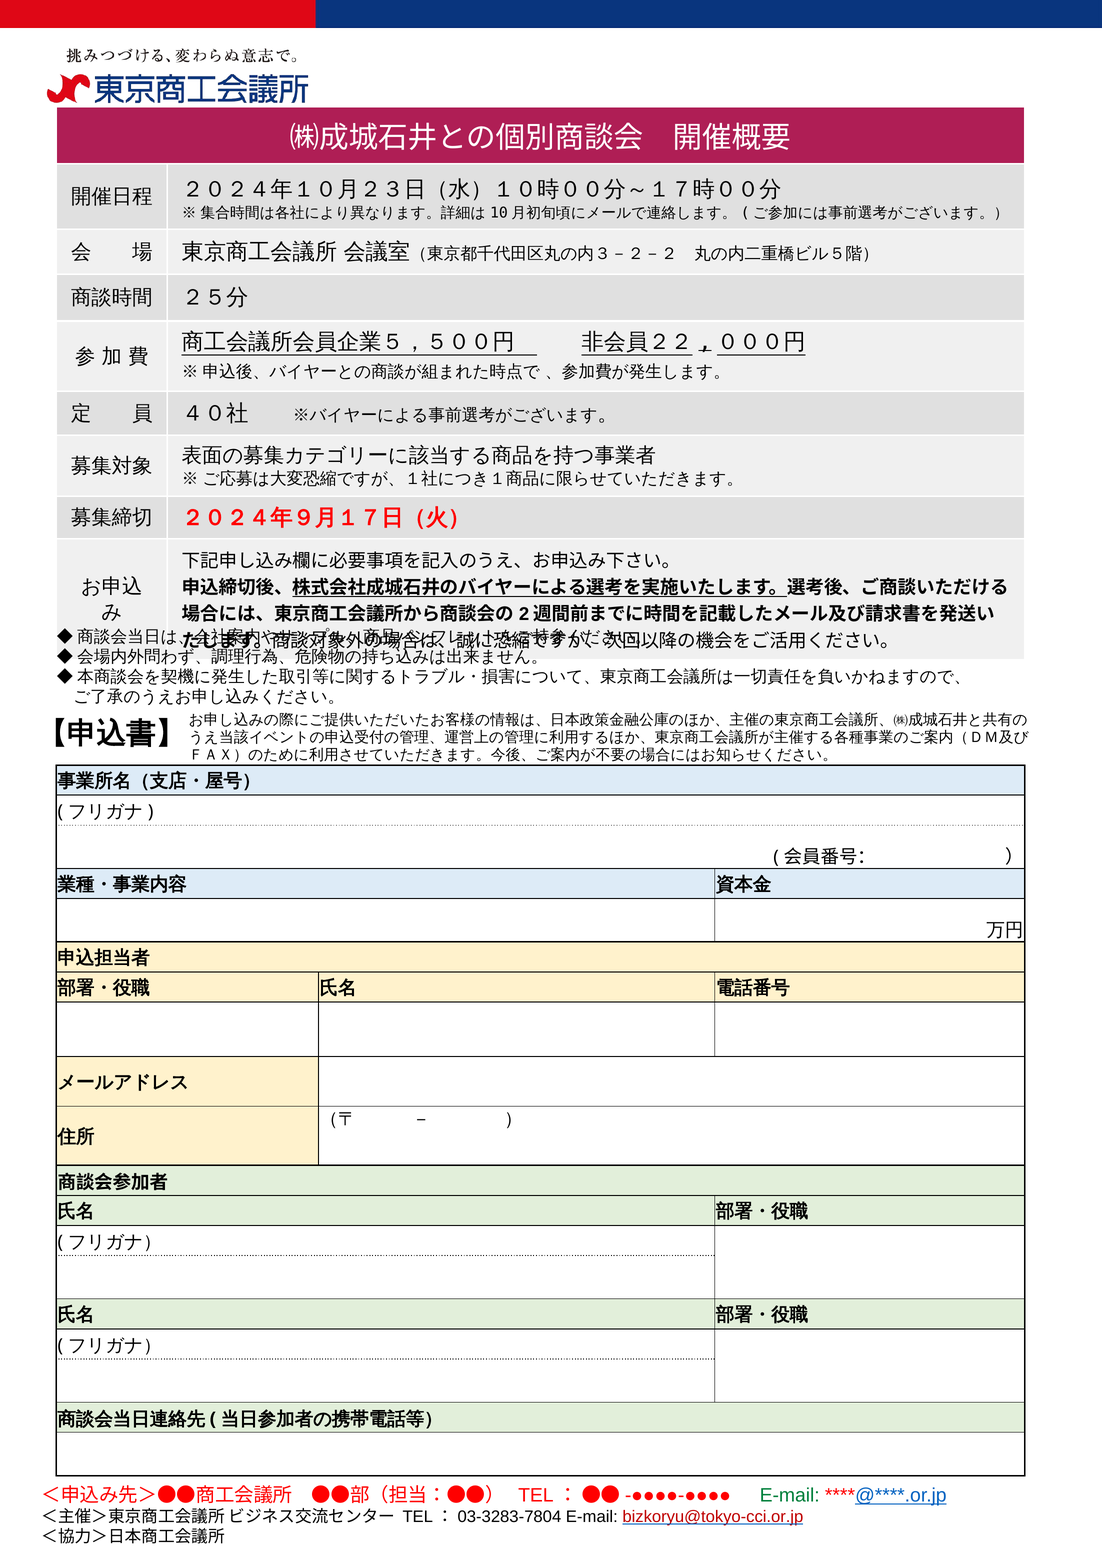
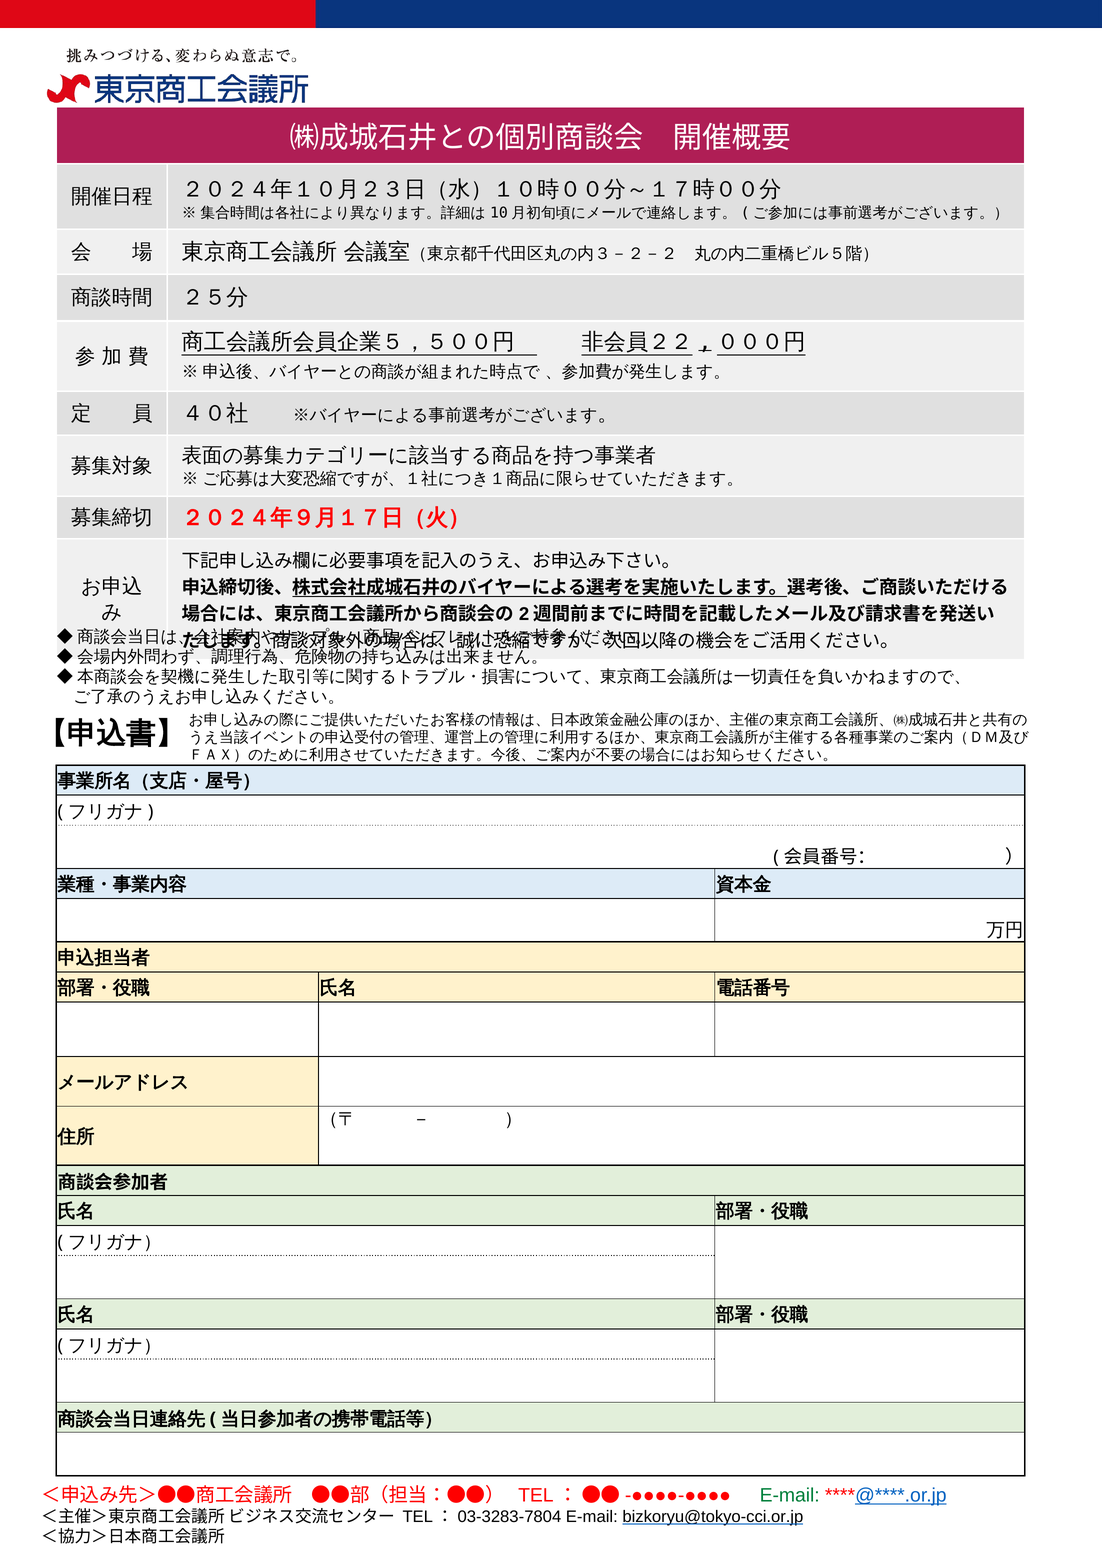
bizkoryu@tokyo-cci.or.jp colour: red -> black (713, 1517)
